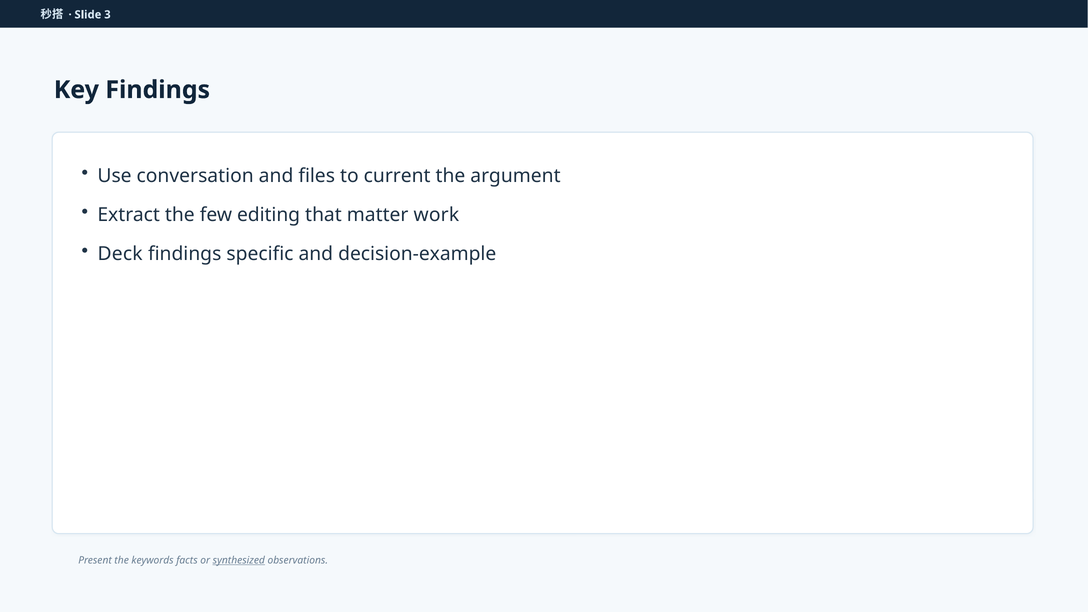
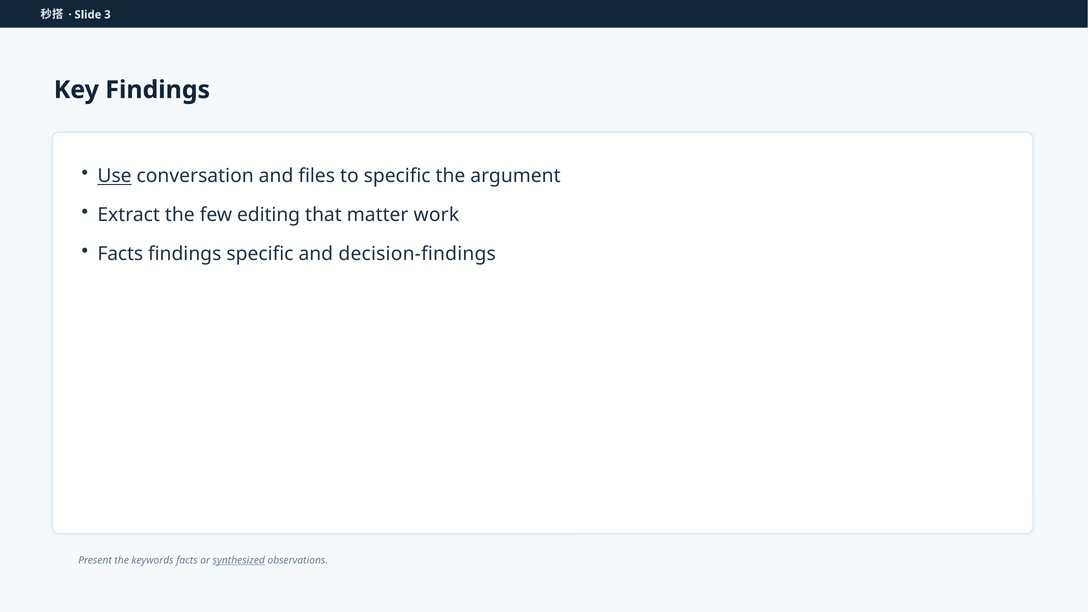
Use underline: none -> present (115, 176)
to current: current -> specific (397, 176)
Deck: Deck -> Facts (120, 254)
decision-example: decision-example -> decision-findings (417, 254)
